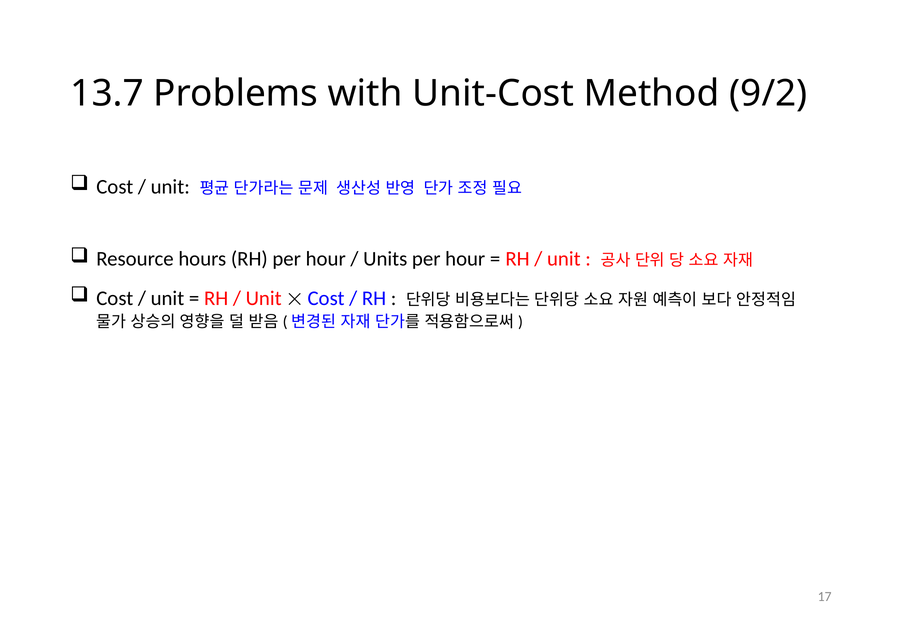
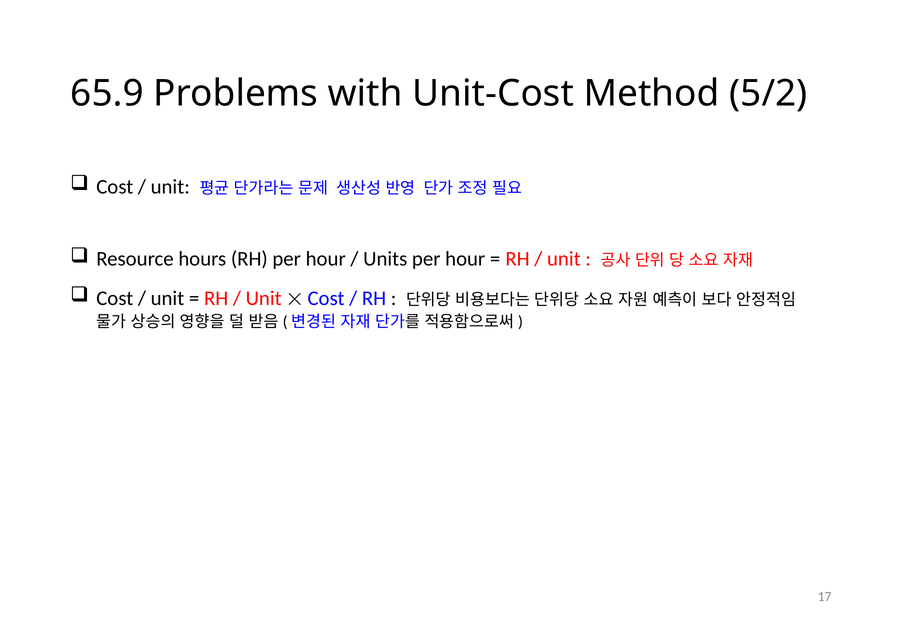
13.7: 13.7 -> 65.9 (107, 93)
9/2: 9/2 -> 5/2 (768, 93)
